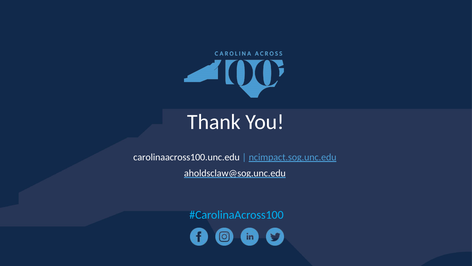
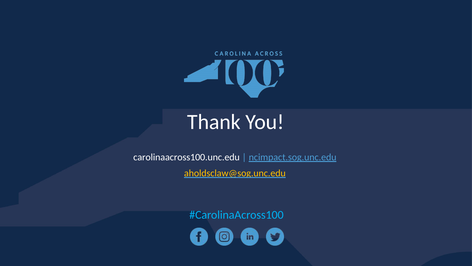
aholdsclaw@sog.unc.edu colour: white -> yellow (235, 173)
